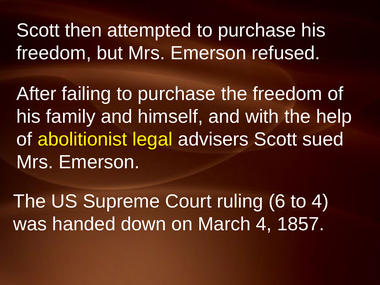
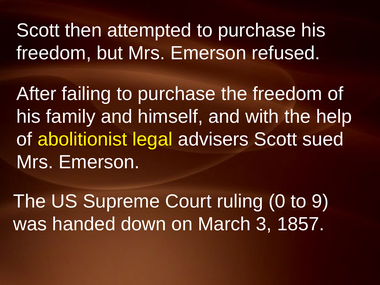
6: 6 -> 0 (277, 201)
to 4: 4 -> 9 (320, 201)
March 4: 4 -> 3 (264, 224)
